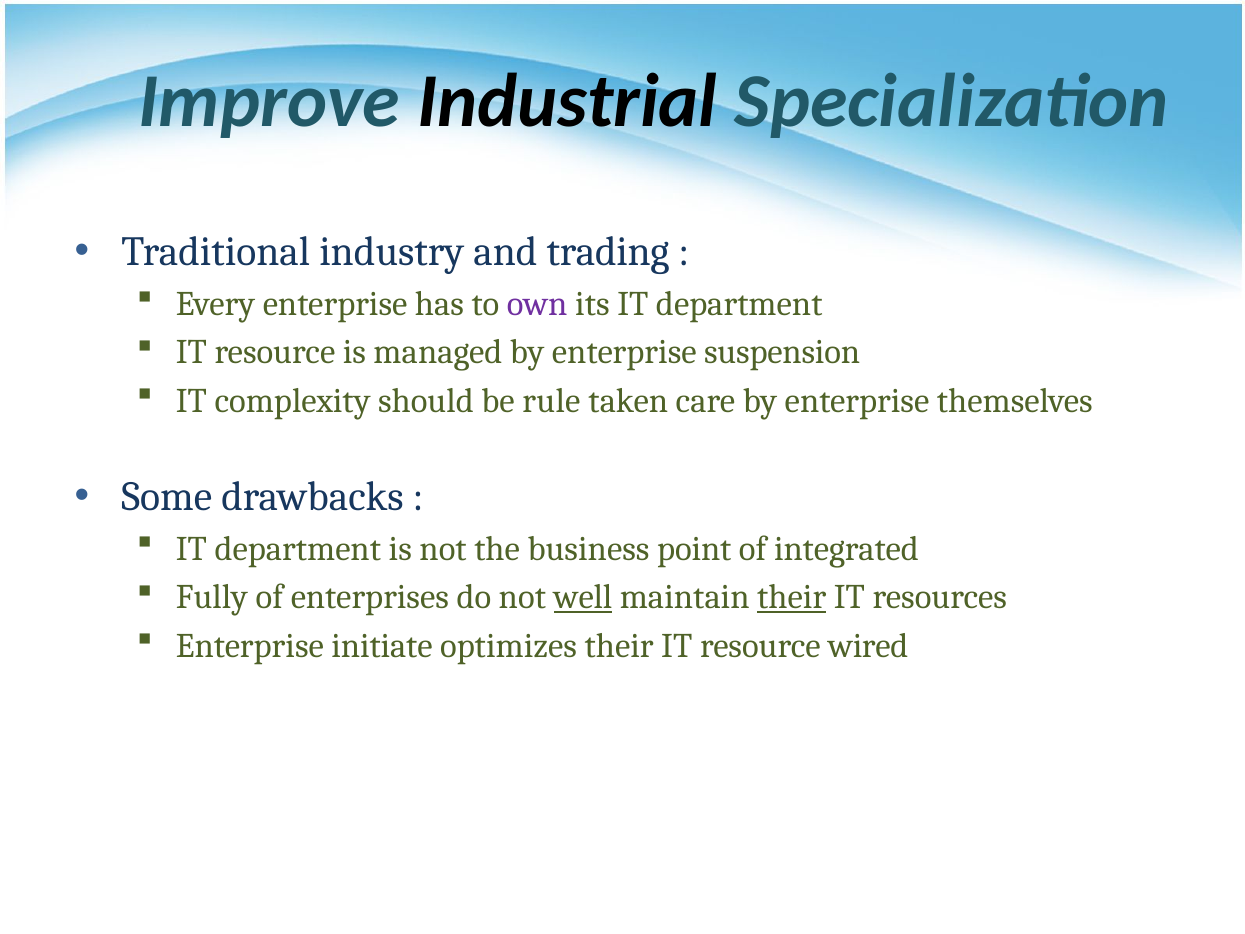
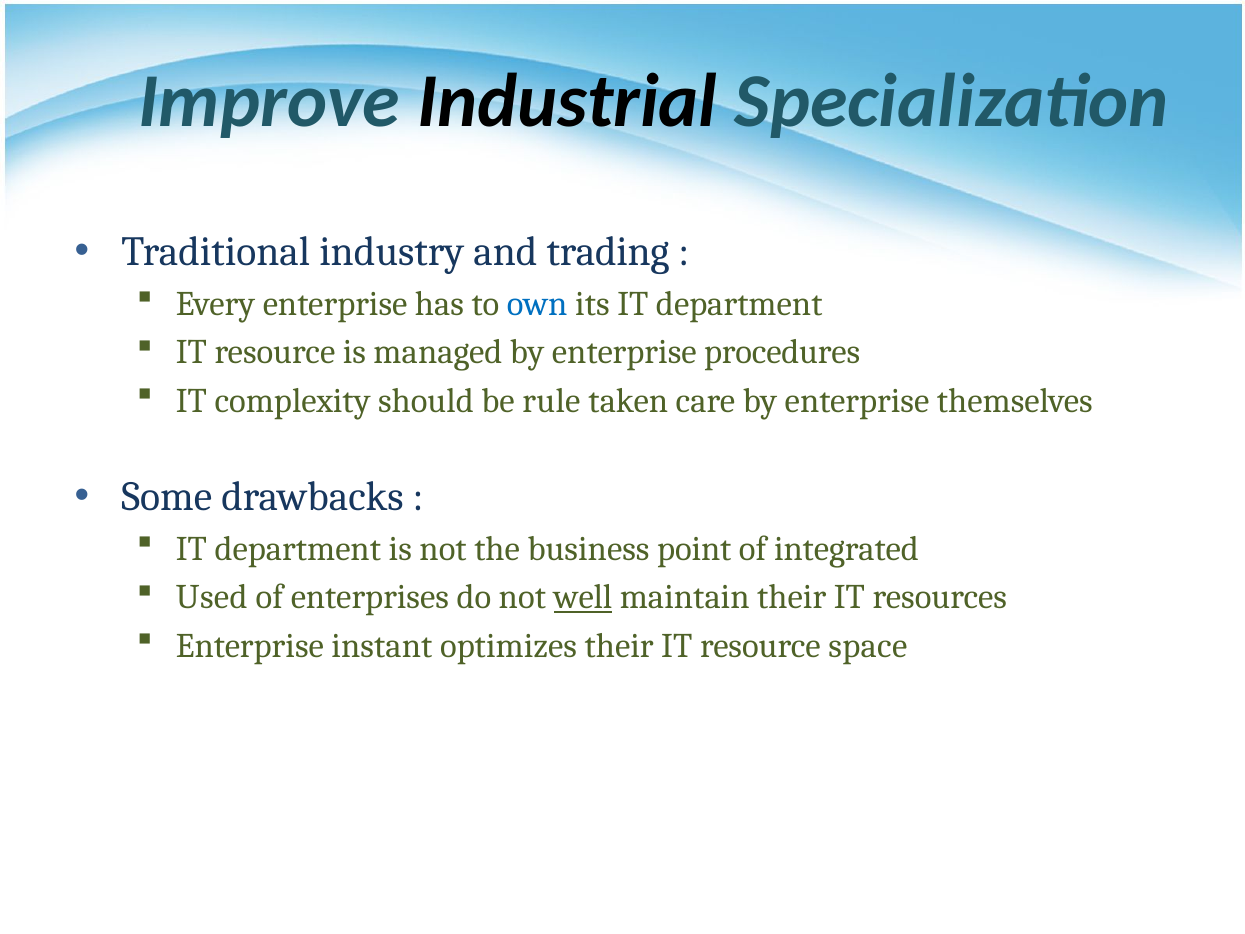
own colour: purple -> blue (537, 304)
suspension: suspension -> procedures (782, 352)
Fully: Fully -> Used (212, 597)
their underline: present -> none (792, 597)
initiate: initiate -> instant (382, 646)
wired: wired -> space (868, 646)
